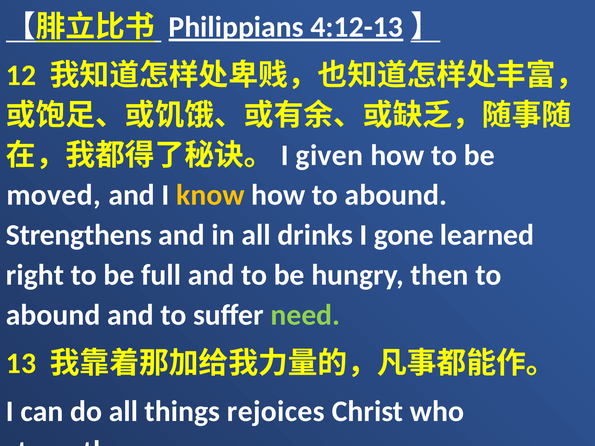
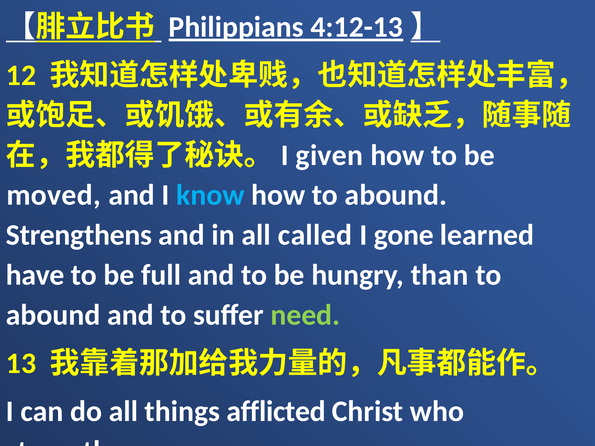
know colour: yellow -> light blue (210, 195)
drinks: drinks -> called (315, 235)
right: right -> have (35, 275)
then: then -> than (440, 275)
rejoices: rejoices -> afflicted (276, 412)
